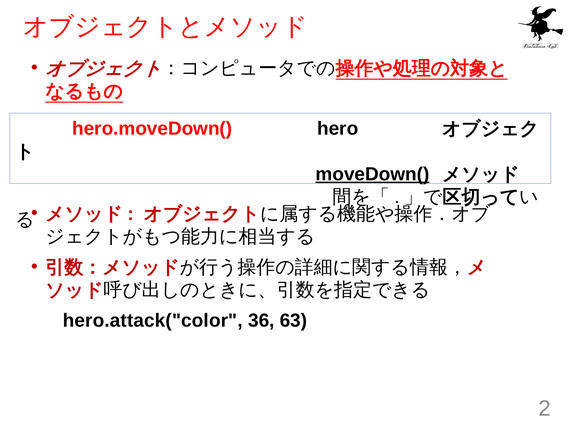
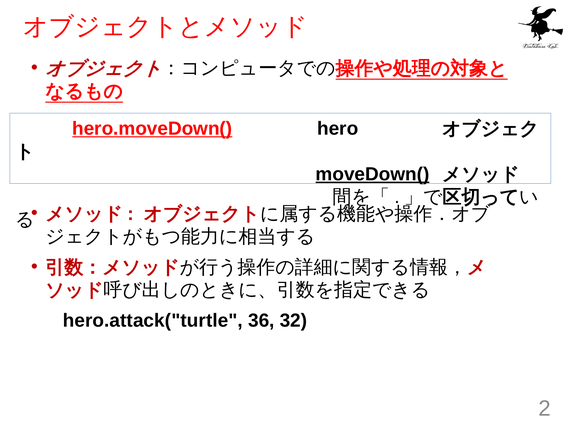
hero.moveDown( underline: none -> present (152, 129)
hero.attack("color: hero.attack("color -> hero.attack("turtle (153, 320)
63: 63 -> 32 (293, 320)
